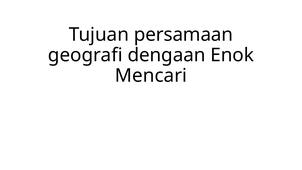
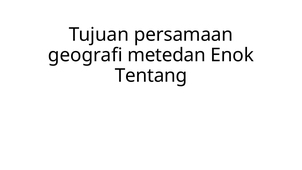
dengaan: dengaan -> metedan (167, 55)
Mencari: Mencari -> Tentang (151, 75)
